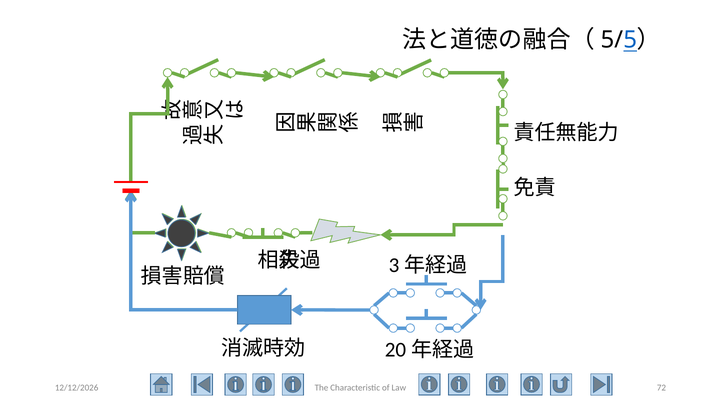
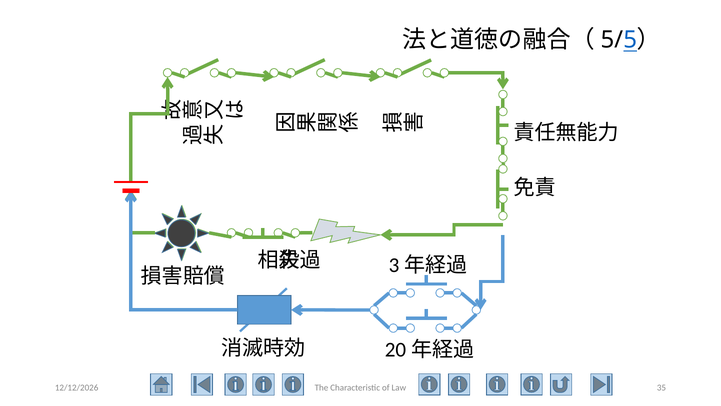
72: 72 -> 35 (661, 387)
